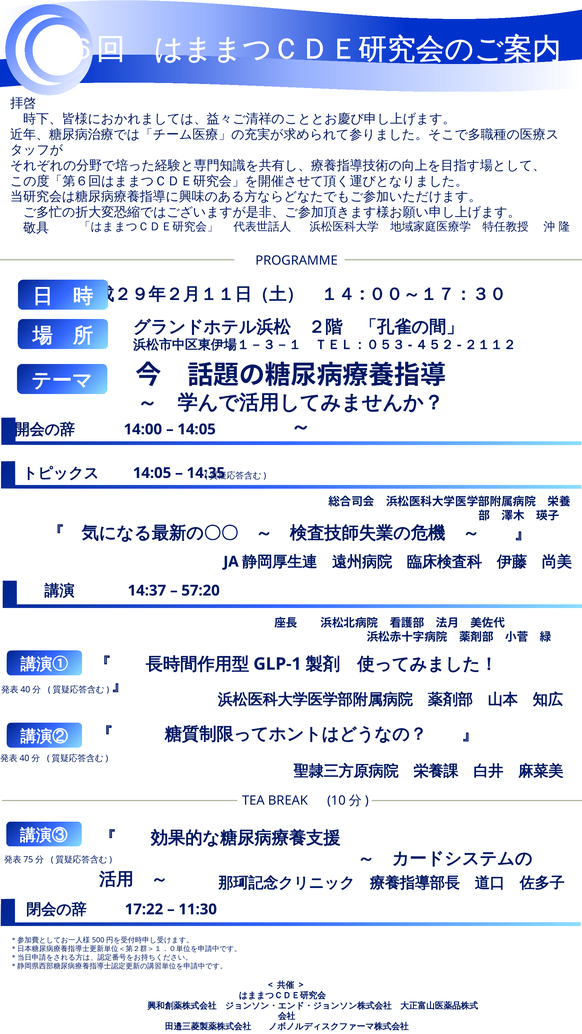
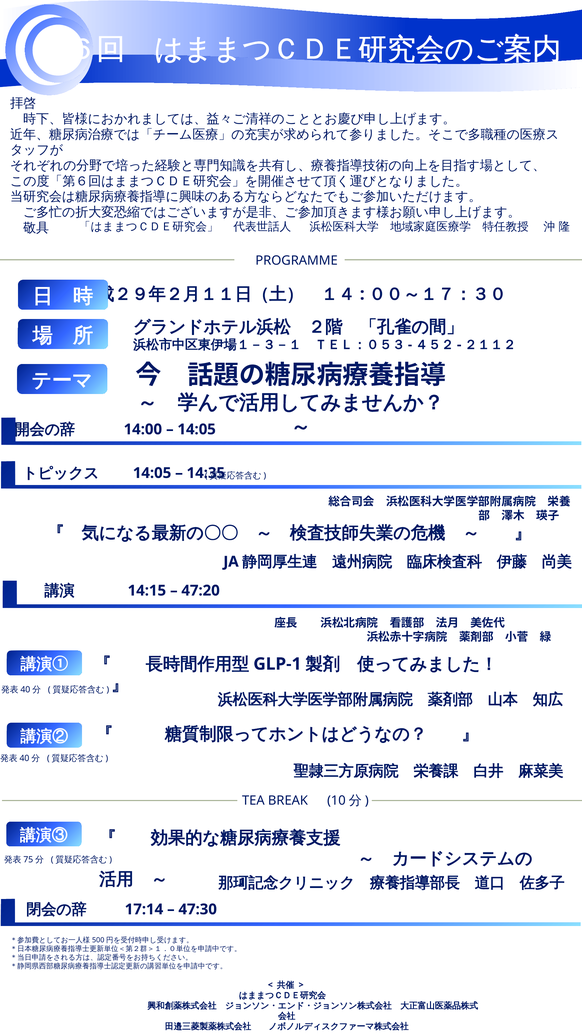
14:37: 14:37 -> 14:15 (147, 591)
57:20: 57:20 -> 47:20 (201, 591)
17:22: 17:22 -> 17:14 (144, 910)
11:30: 11:30 -> 47:30 (198, 910)
